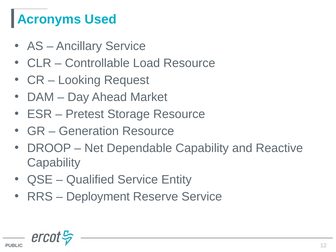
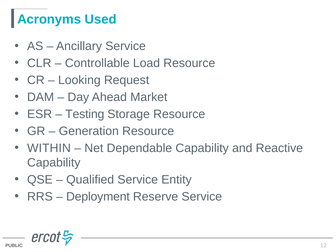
Pretest: Pretest -> Testing (85, 114)
DROOP: DROOP -> WITHIN (49, 148)
